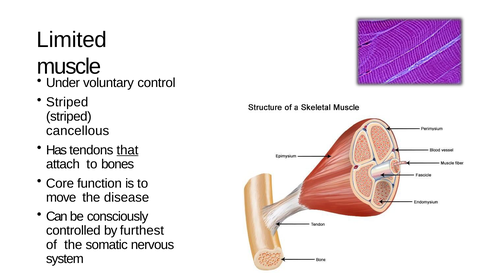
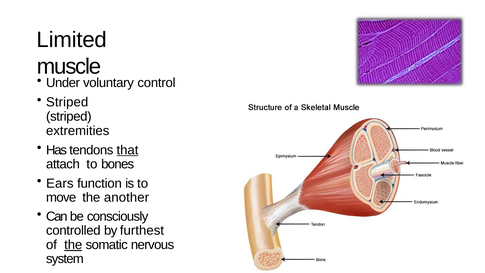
cancellous: cancellous -> extremities (78, 131)
Core: Core -> Ears (60, 183)
disease: disease -> another (127, 197)
the underline: none -> present (73, 245)
